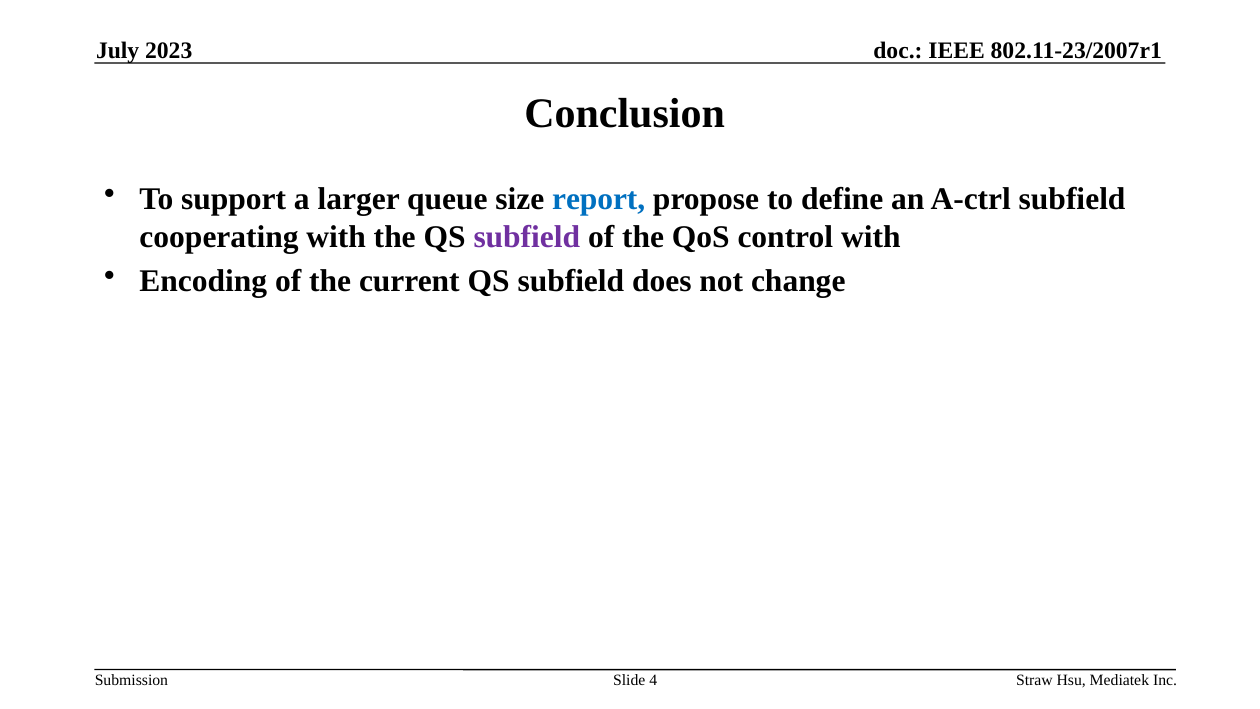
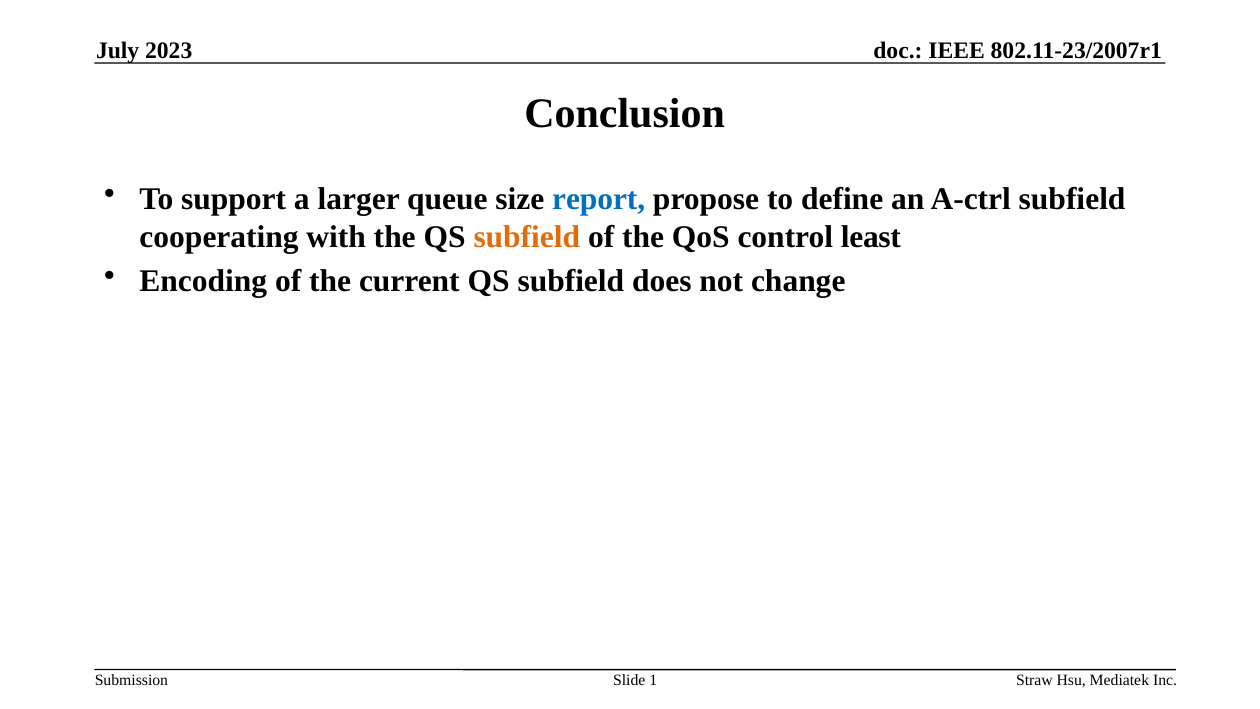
subfield colour: purple -> orange (527, 237)
control with: with -> least (871, 237)
4: 4 -> 1 (653, 680)
